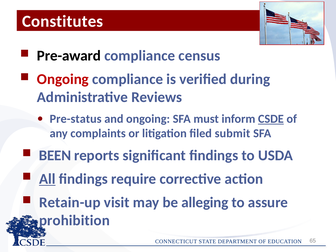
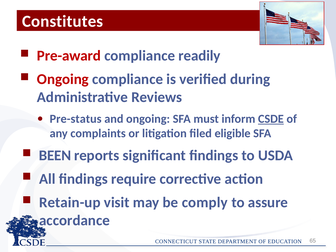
Pre-award colour: black -> red (69, 56)
census: census -> readily (199, 56)
submit: submit -> eligible (233, 133)
All underline: present -> none (47, 179)
alleging: alleging -> comply (205, 202)
prohibition: prohibition -> accordance (74, 220)
